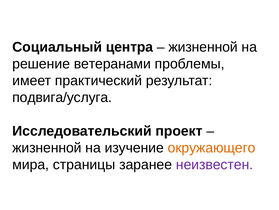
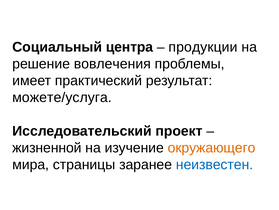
жизненной: жизненной -> продукции (203, 47)
ветеранами: ветеранами -> вовлечения (112, 64)
подвига/услуга: подвига/услуга -> можете/услуга (62, 97)
неизвестен colour: purple -> blue (215, 164)
